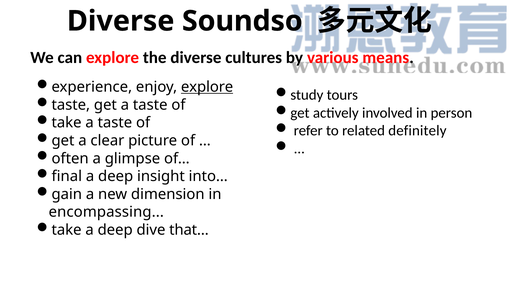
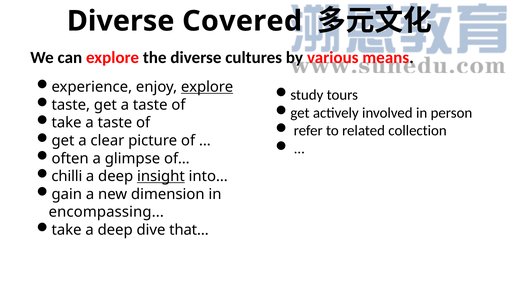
Soundso: Soundso -> Covered (242, 21)
definitely: definitely -> collection (417, 131)
final: final -> chilli (67, 177)
insight underline: none -> present (161, 177)
